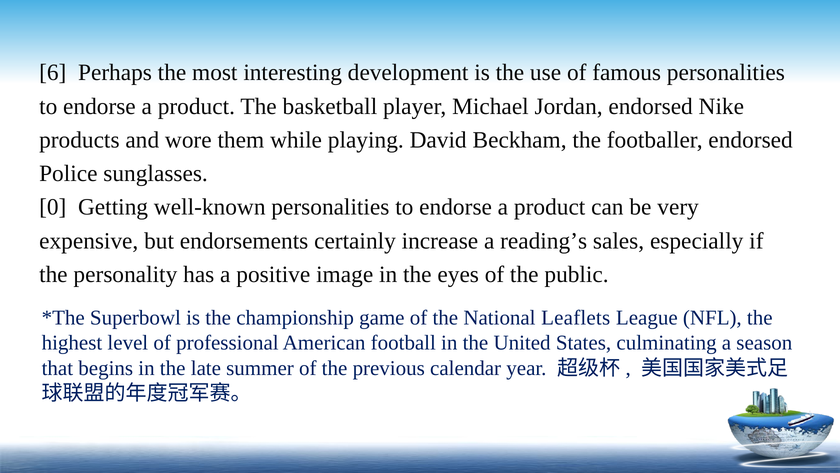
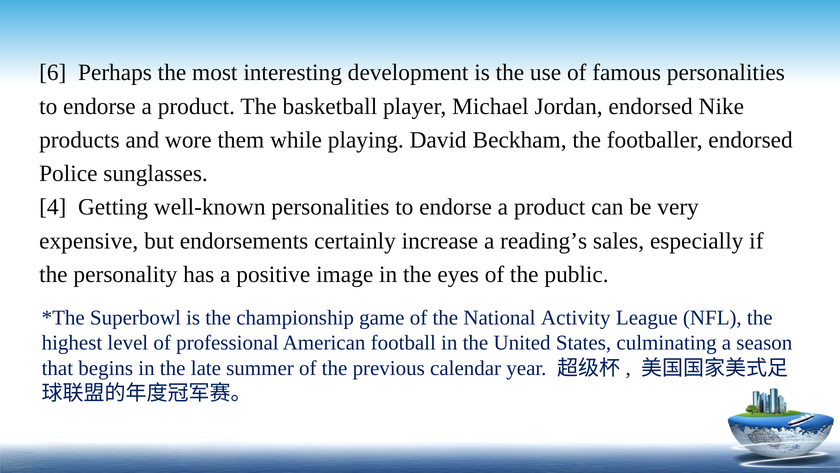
0: 0 -> 4 (53, 207)
Leaflets: Leaflets -> Activity (576, 317)
